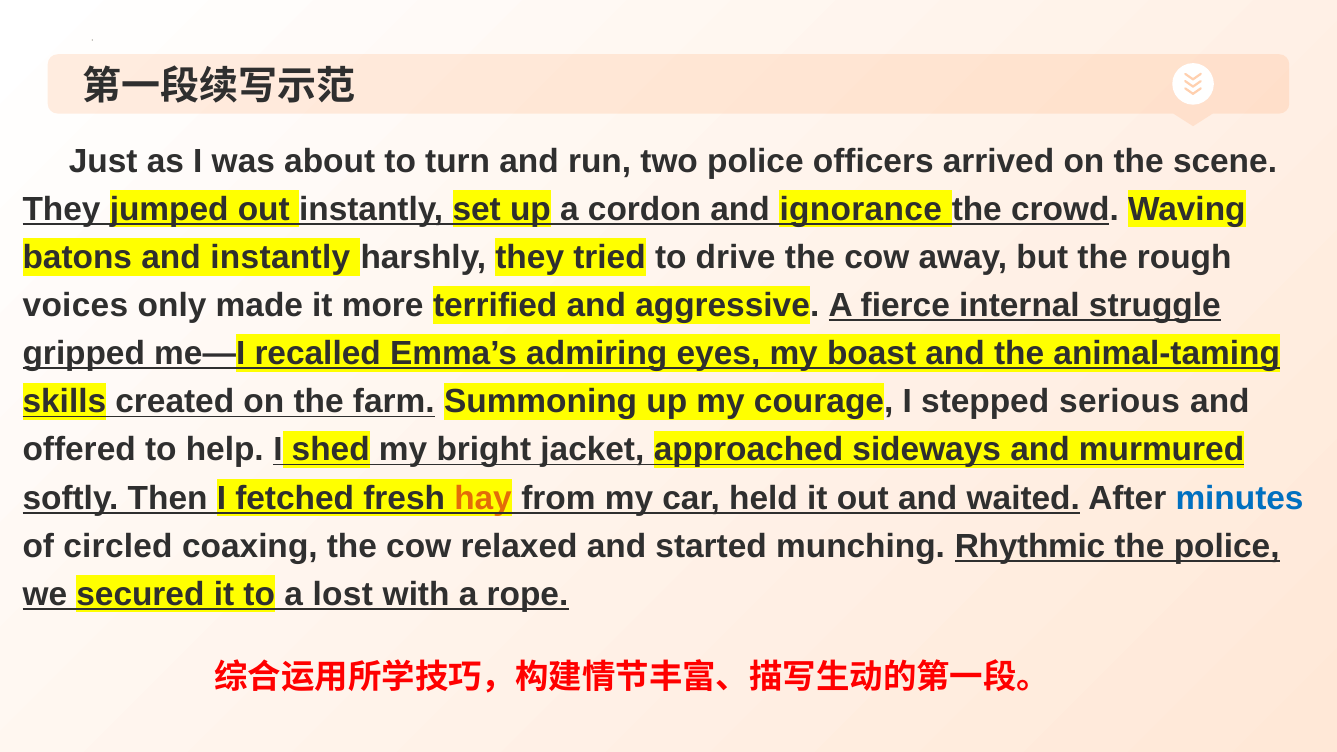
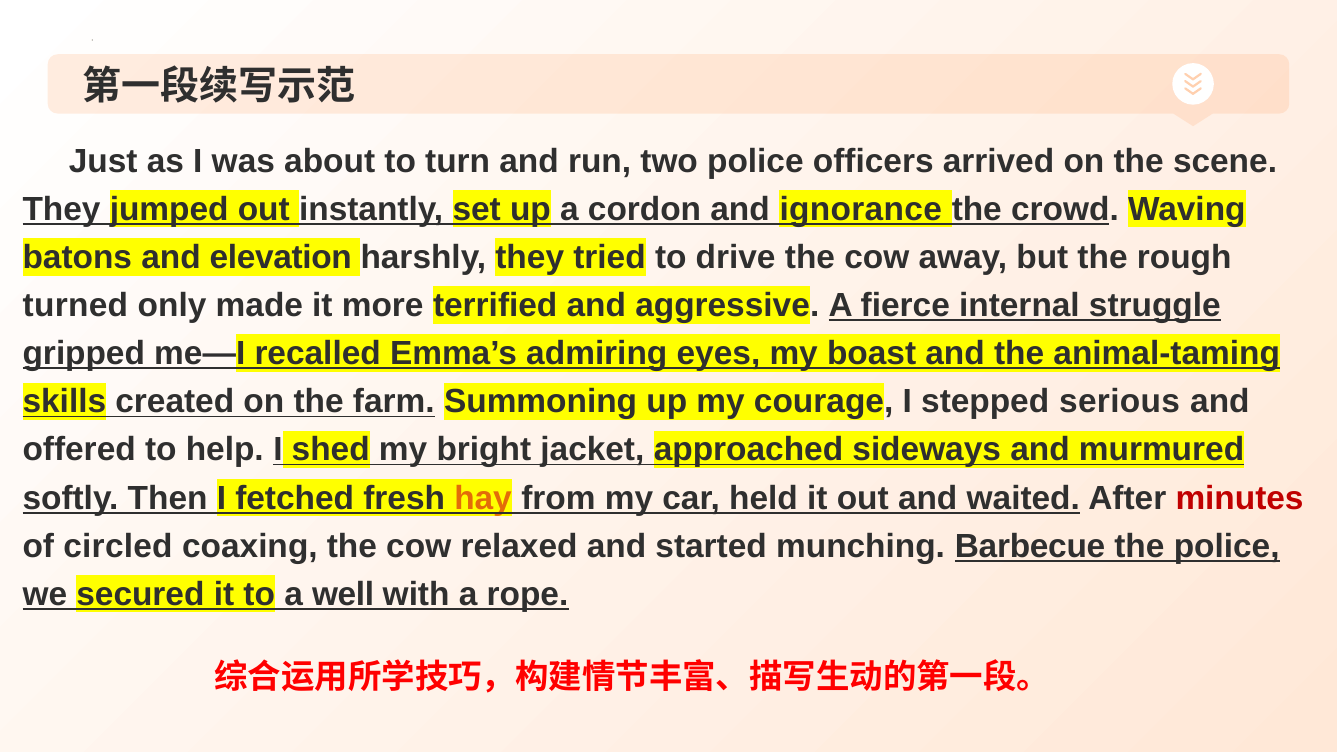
and instantly: instantly -> elevation (281, 257)
voices: voices -> turned (75, 306)
minutes colour: blue -> red (1240, 498)
Rhythmic: Rhythmic -> Barbecue (1030, 546)
lost: lost -> well (343, 594)
